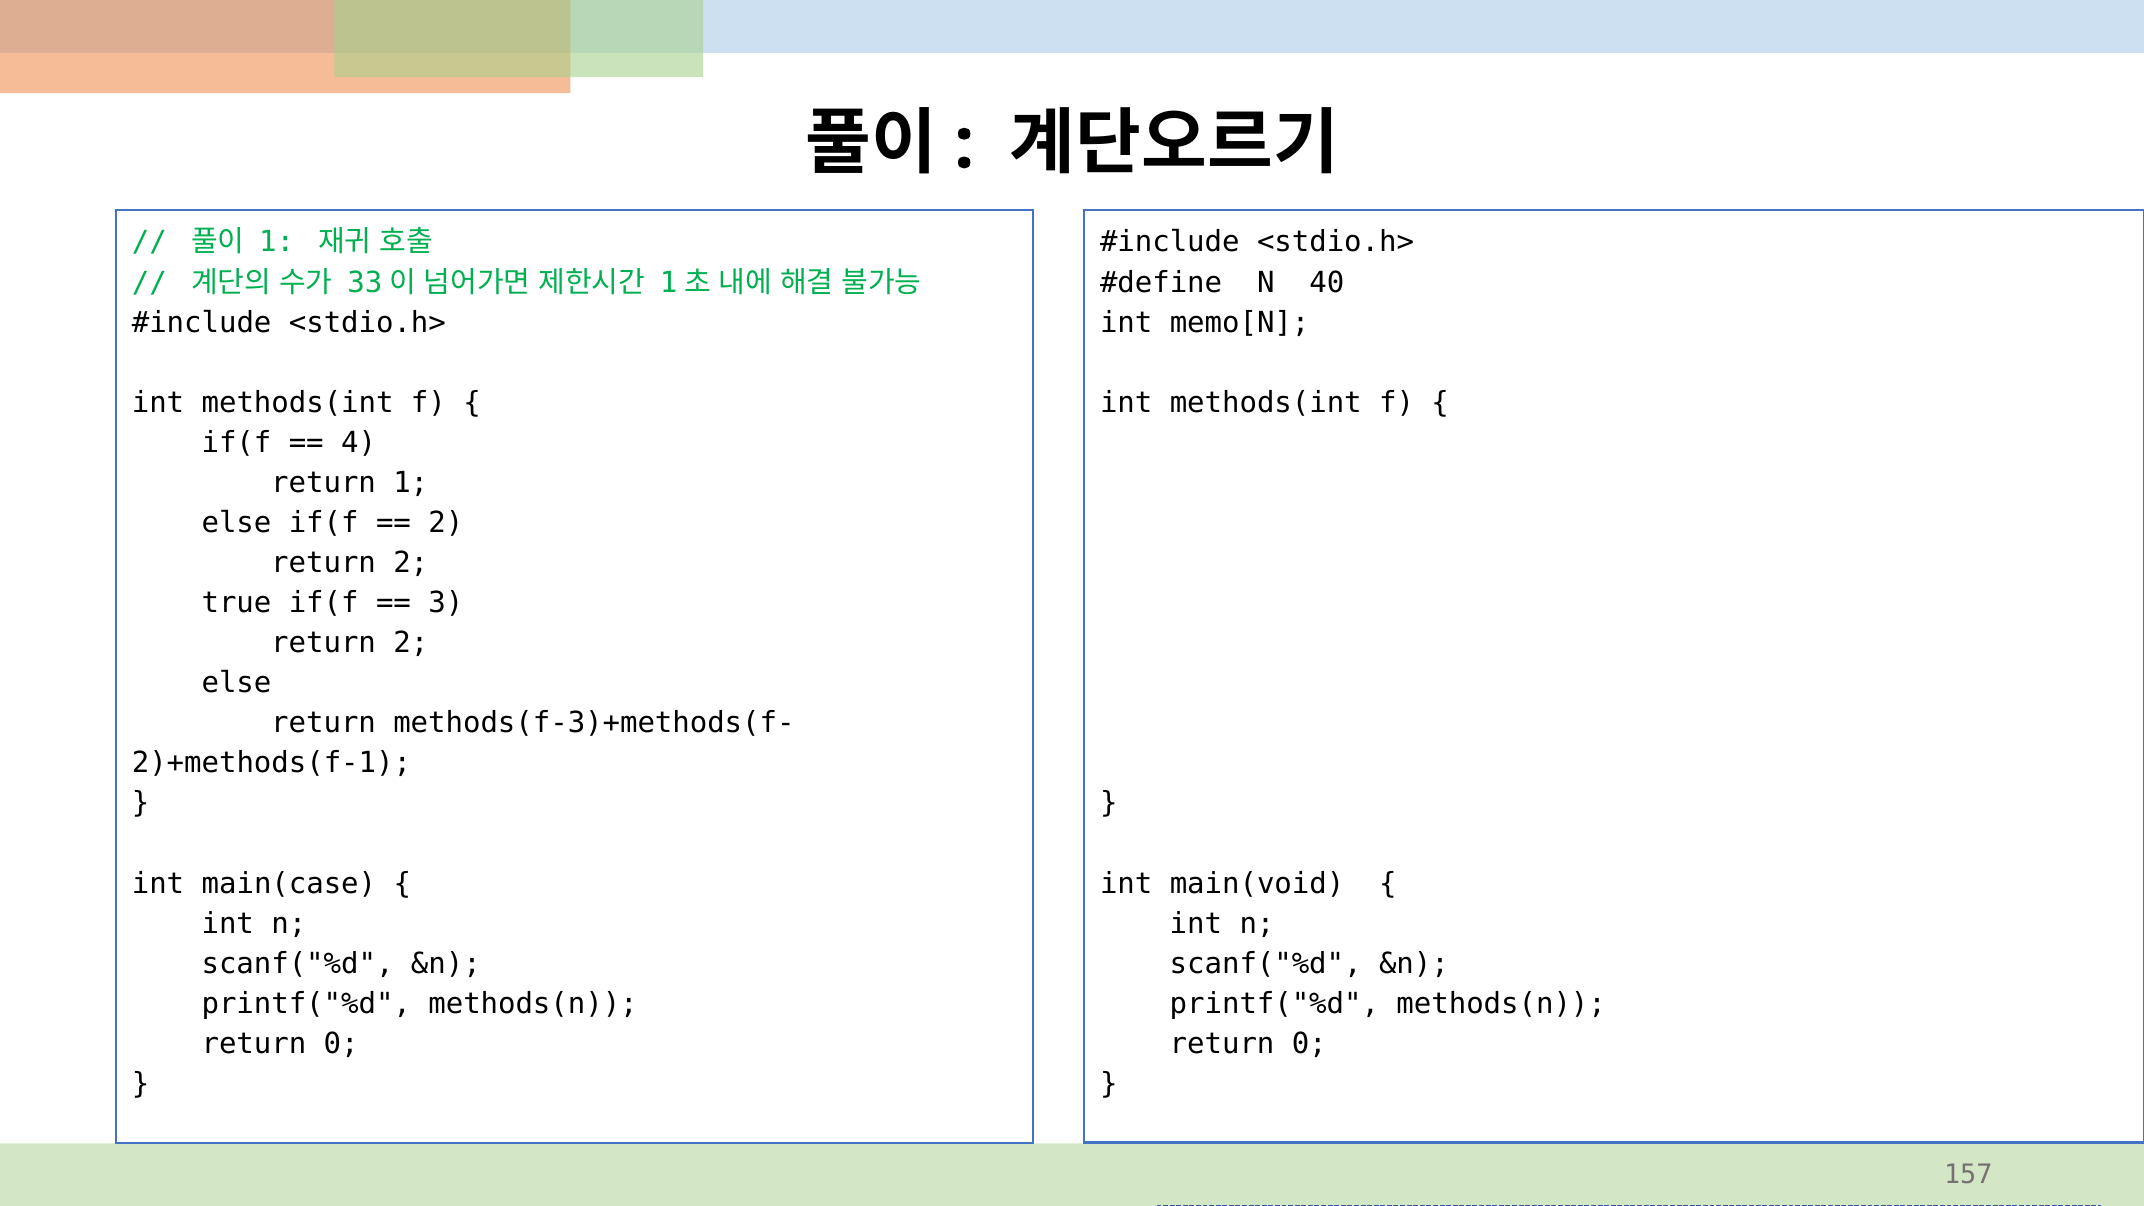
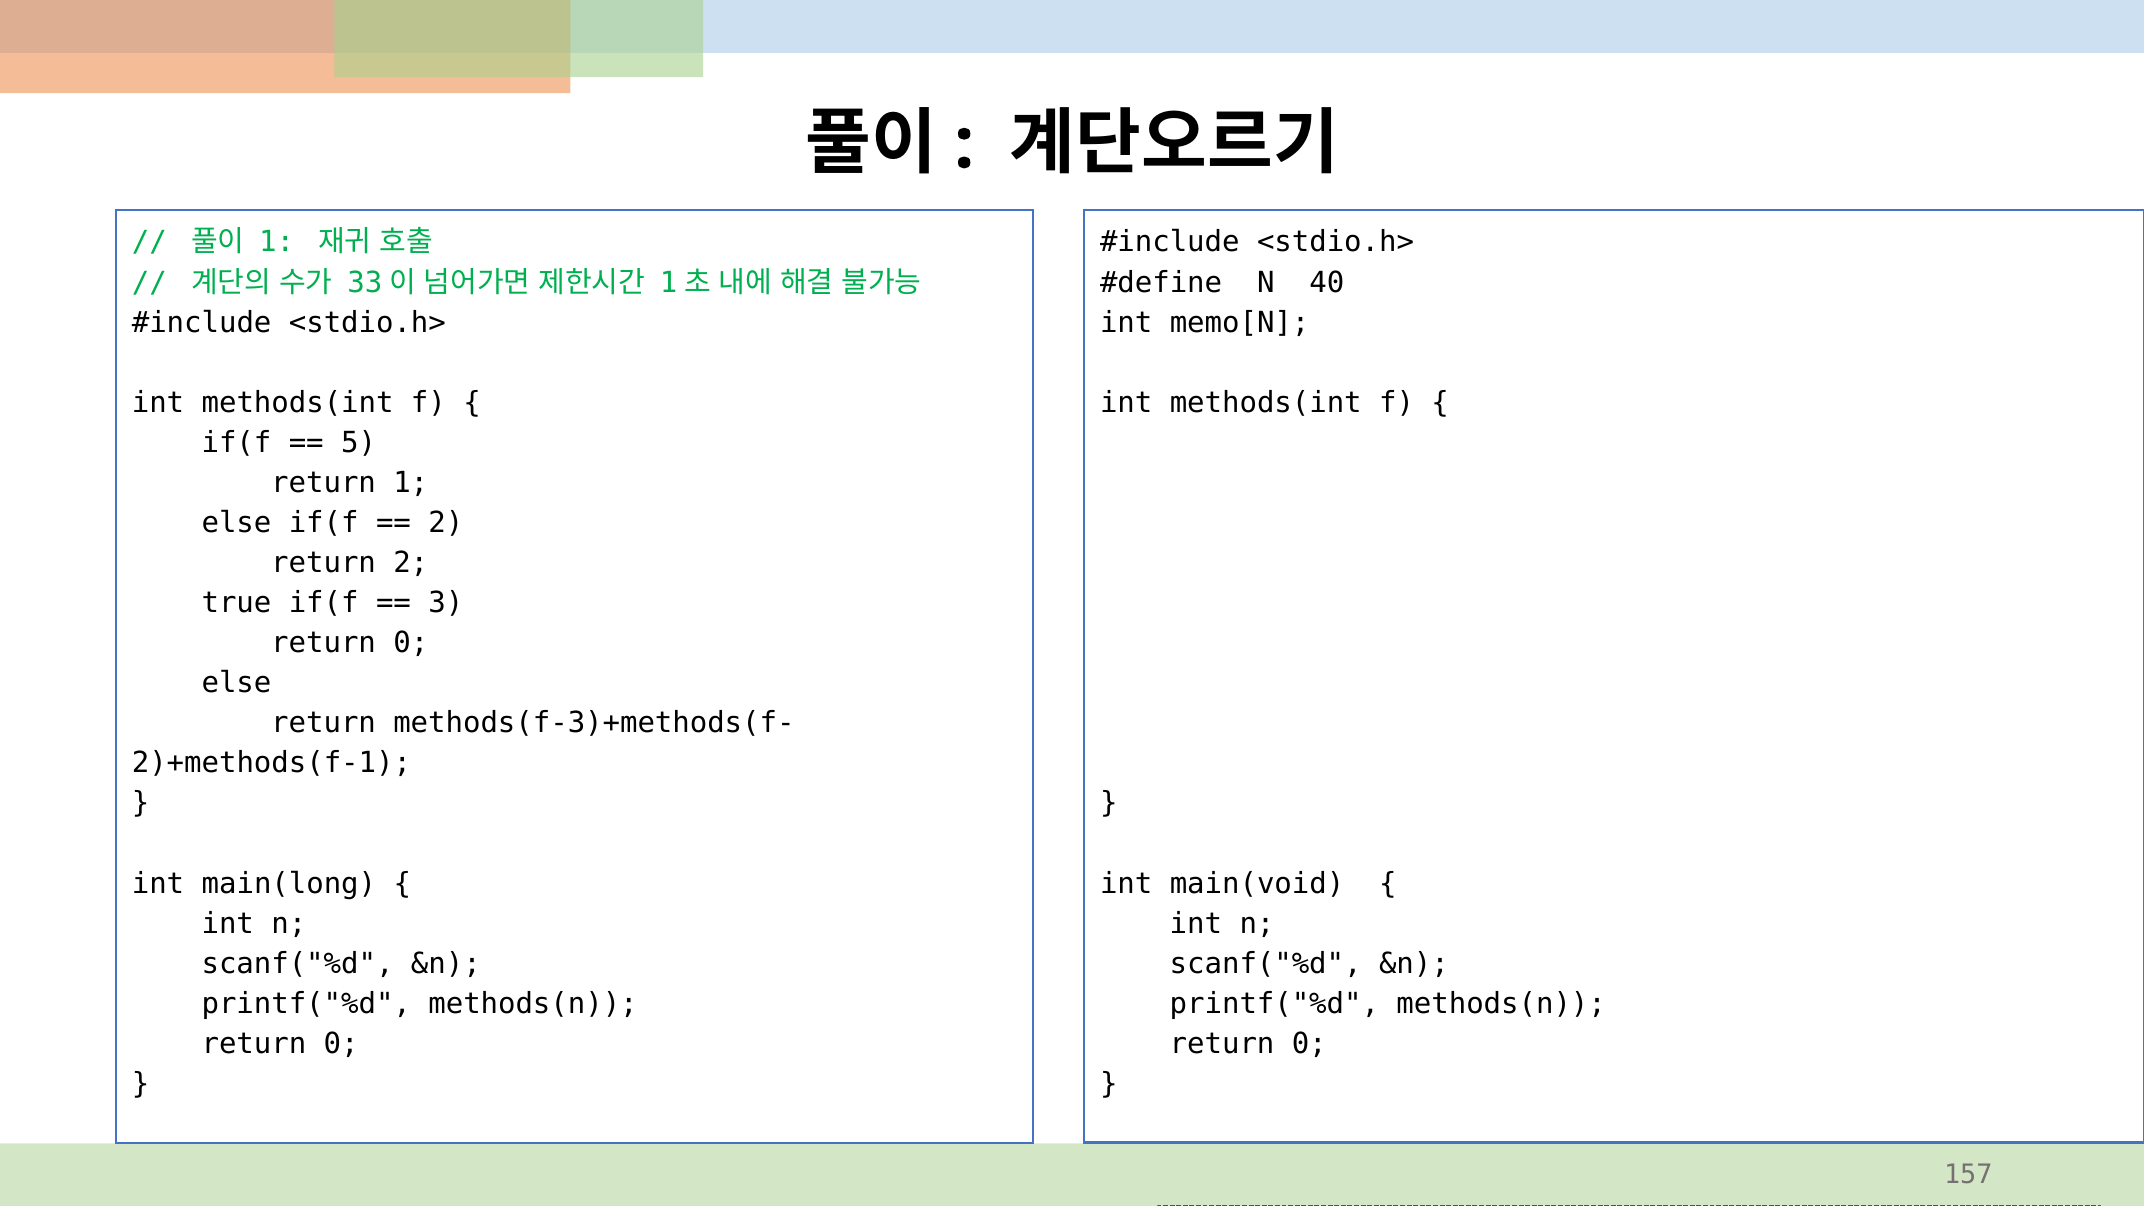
4: 4 -> 5 (359, 443)
2: 2 -> 0 (411, 643)
main(case: main(case -> main(long (289, 884)
